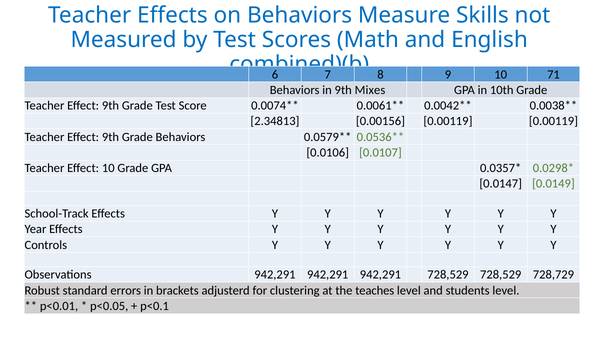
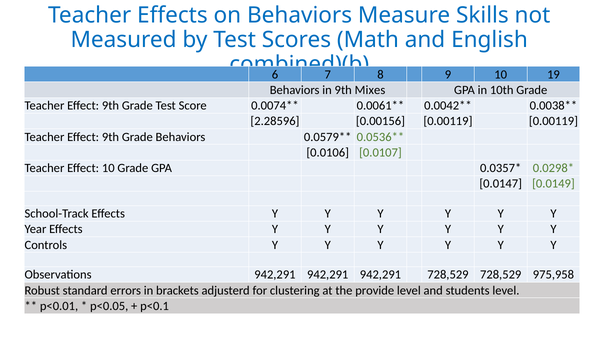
71: 71 -> 19 (553, 74)
2.34813: 2.34813 -> 2.28596 (275, 121)
728,729: 728,729 -> 975,958 (553, 274)
teaches: teaches -> provide (375, 290)
